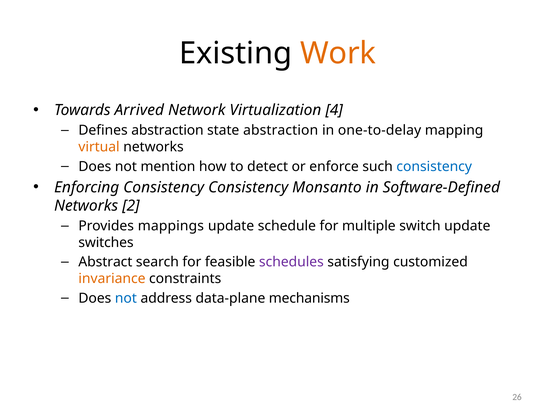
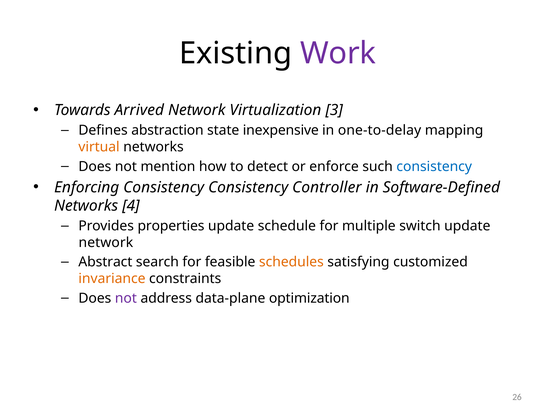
Work colour: orange -> purple (338, 53)
4: 4 -> 3 (334, 110)
state abstraction: abstraction -> inexpensive (281, 131)
Monsanto: Monsanto -> Controller (327, 187)
2: 2 -> 4 (131, 206)
mappings: mappings -> properties (171, 226)
switches: switches -> network (106, 243)
schedules colour: purple -> orange (291, 262)
not colour: blue -> purple (126, 298)
mechanisms: mechanisms -> optimization (309, 298)
